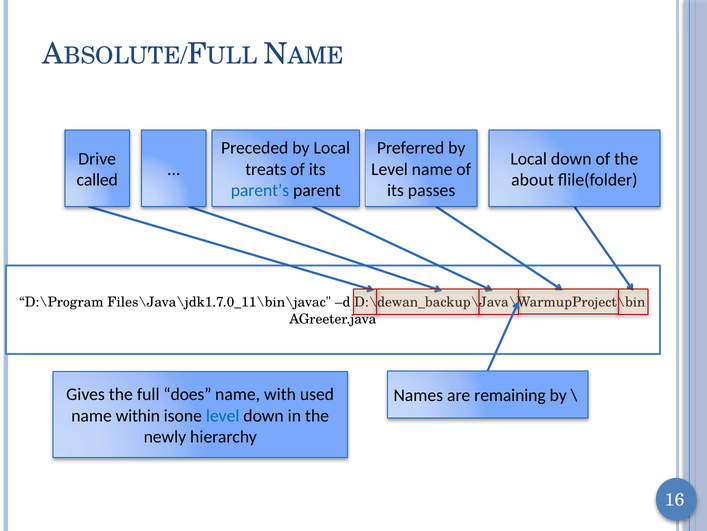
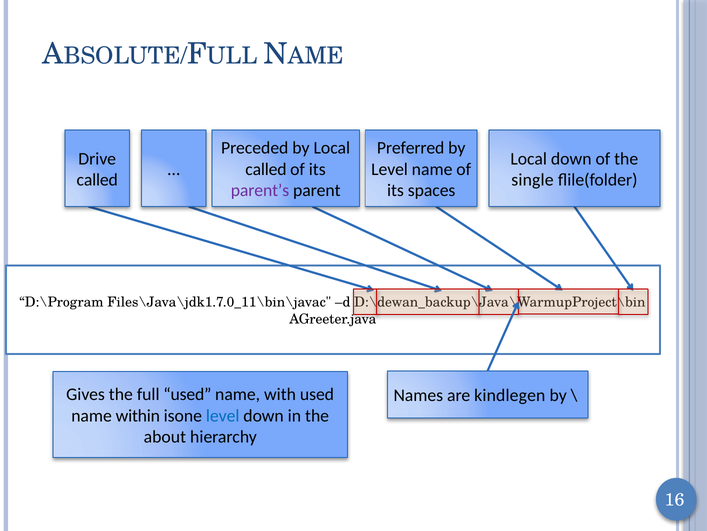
treats: treats -> called (266, 169)
about: about -> single (532, 180)
parent’s colour: blue -> purple (260, 190)
passes: passes -> spaces (432, 190)
full does: does -> used (187, 394)
remaining: remaining -> kindlegen (510, 395)
newly: newly -> about (165, 436)
